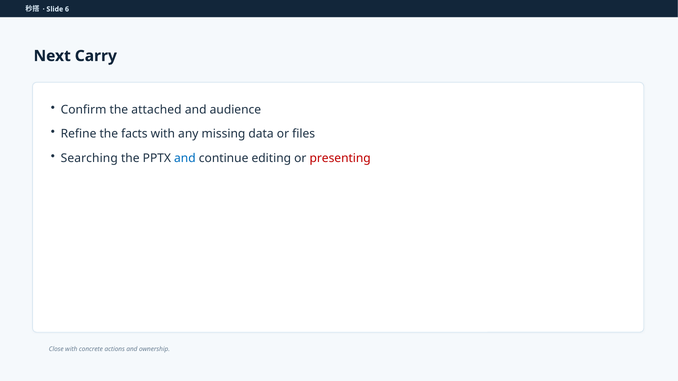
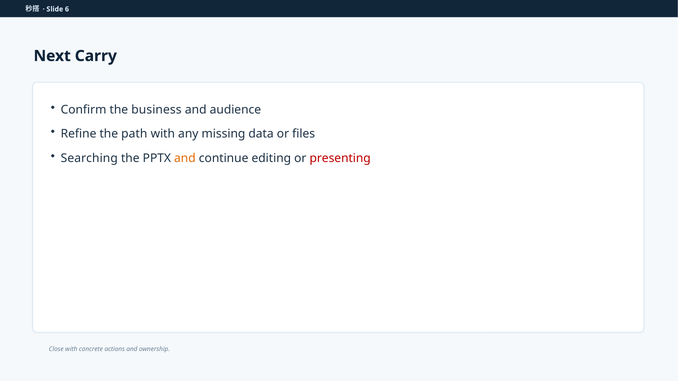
attached: attached -> business (156, 110)
facts: facts -> path (134, 134)
and colour: blue -> orange (185, 158)
